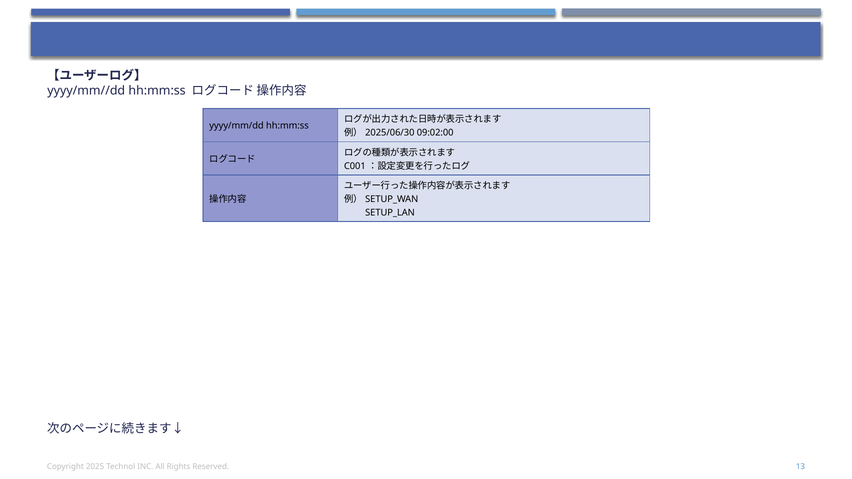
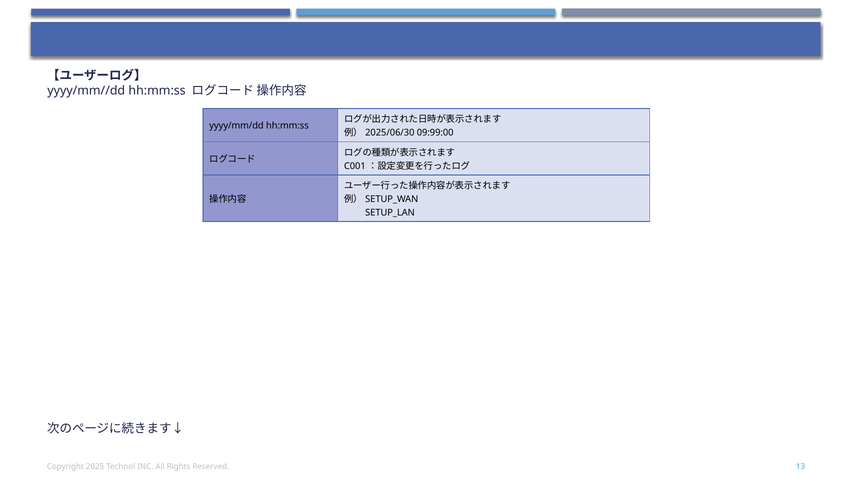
09:02:00: 09:02:00 -> 09:99:00 (435, 133)
